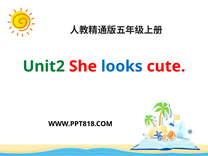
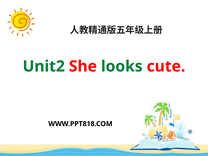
looks colour: blue -> green (122, 66)
